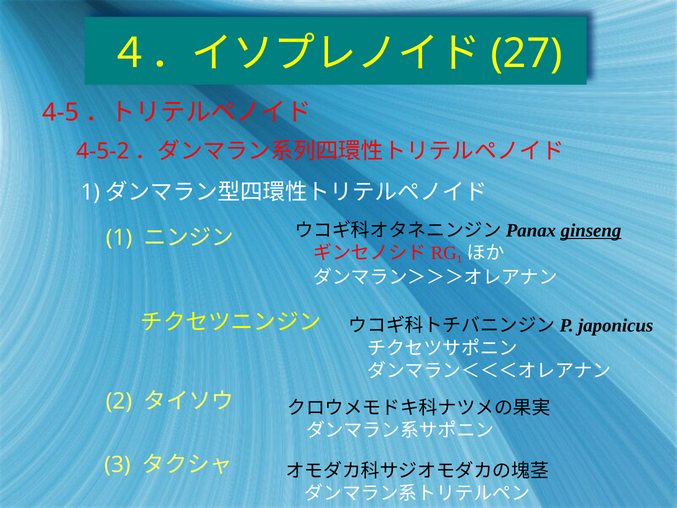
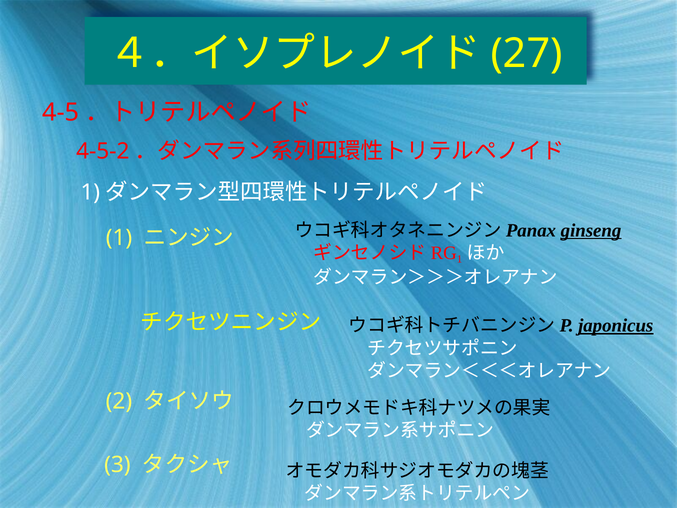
japonicus underline: none -> present (616, 326)
